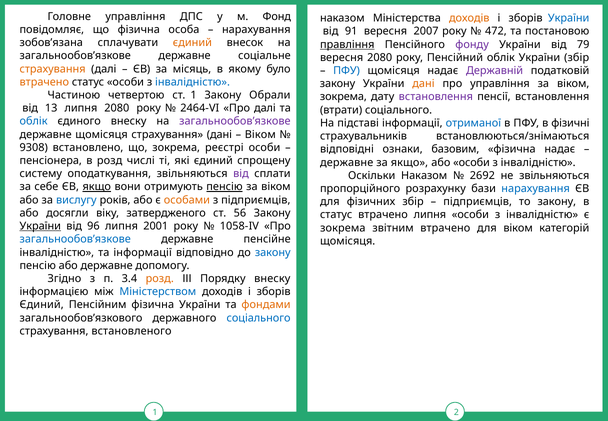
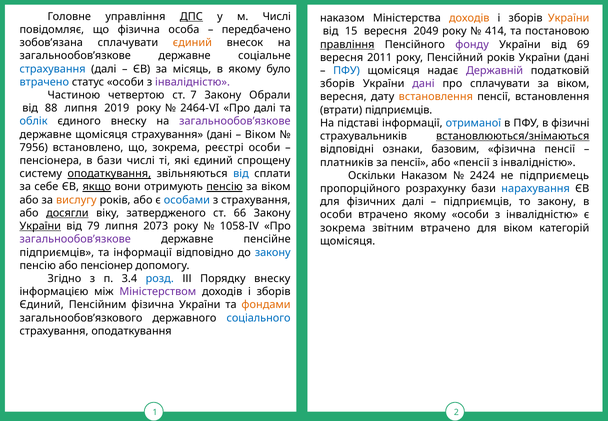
ДПС underline: none -> present (191, 17)
м Фонд: Фонд -> Числі (277, 17)
України colour: blue -> orange (569, 18)
нарахування: нарахування -> передбачено (256, 30)
91: 91 -> 15 (351, 31)
2007: 2007 -> 2049 (426, 31)
472: 472 -> 414 (496, 31)
79: 79 -> 69 (583, 44)
вересня 2080: 2080 -> 2011 (380, 58)
Пенсійний облік: облік -> років (501, 58)
збір: збір -> дані (577, 58)
страхування colour: orange -> blue (53, 69)
втрачено colour: orange -> blue (44, 82)
інвалідністю colour: blue -> purple (193, 82)
закону: закону -> зборів (337, 84)
дані colour: orange -> purple (423, 84)
про управління: управління -> сплачувати (500, 84)
ст 1: 1 -> 7 (194, 95)
зокрема: зокрема -> вересня (343, 97)
встановлення colour: purple -> orange (436, 97)
13: 13 -> 88 (51, 108)
липня 2080: 2080 -> 2019 (117, 108)
втрати соціального: соціального -> підприємців (399, 110)
встановлюються/знімаються underline: none -> present (513, 136)
9308: 9308 -> 7956 (34, 148)
фізична надає: надає -> пенсії (560, 149)
в розд: розд -> бази (110, 161)
державне: державне -> платників (347, 162)
за якщо: якщо -> пенсії (410, 162)
або особи: особи -> пенсії (471, 162)
оподаткування underline: none -> present (109, 174)
від colour: purple -> blue (241, 174)
2692: 2692 -> 2424 (482, 175)
не звільняються: звільняються -> підприємець (554, 175)
вислугу colour: blue -> orange (76, 200)
особами colour: orange -> blue (187, 200)
з підприємців: підприємців -> страхування (256, 200)
фізичних збір: збір -> далі (413, 202)
досягли underline: none -> present (67, 213)
56: 56 -> 66 (240, 213)
статус: статус -> особи (336, 215)
втрачено липня: липня -> якому (430, 215)
96: 96 -> 79 (93, 226)
2001: 2001 -> 2073 (156, 226)
загальнообов’язкове colour: blue -> purple (75, 239)
інвалідністю: інвалідністю -> підприємців (57, 252)
або державне: державне -> пенсіонер (107, 265)
розд colour: orange -> blue (160, 279)
Міністерством colour: blue -> purple (158, 292)
страхування встановленого: встановленого -> оподаткування (132, 331)
